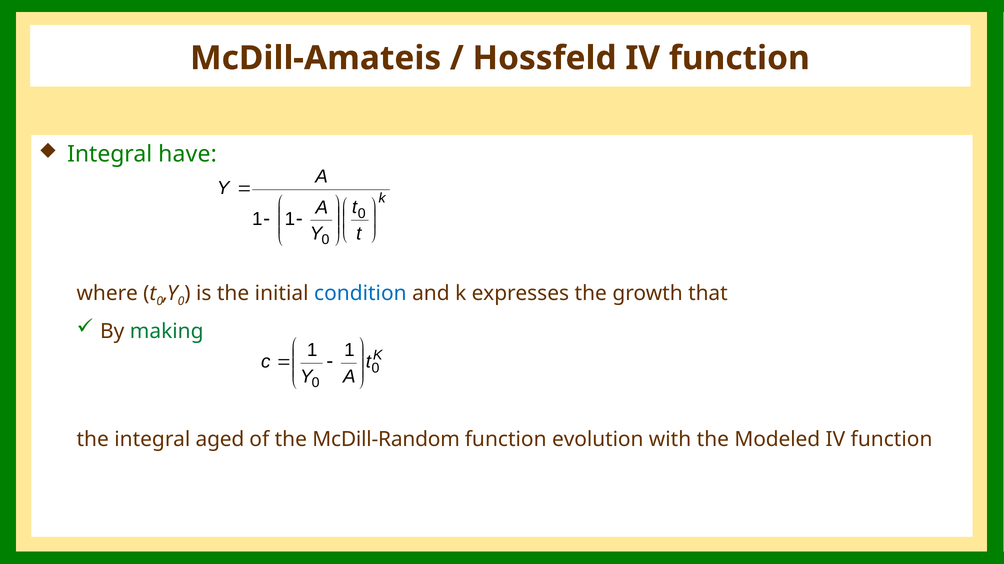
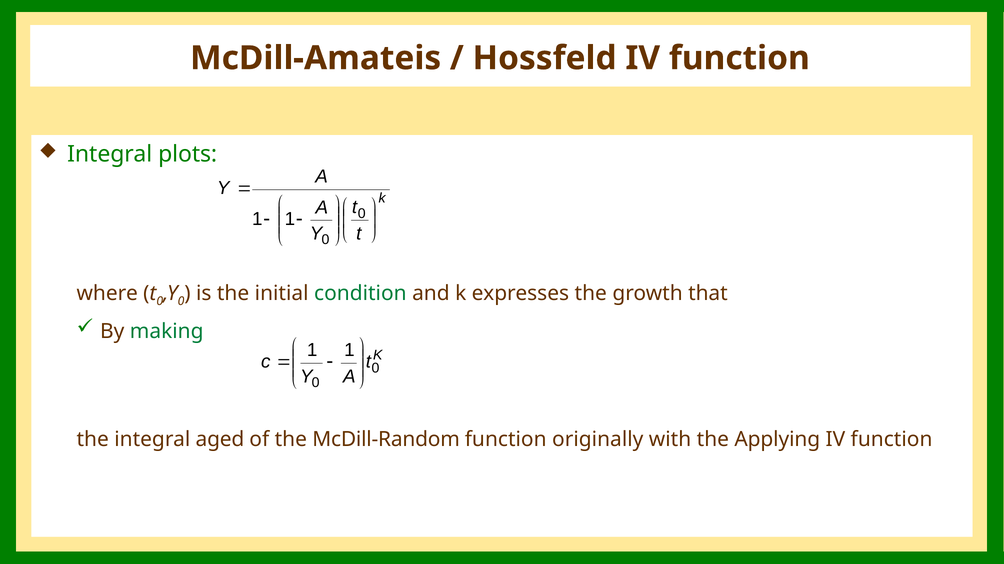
have: have -> plots (188, 154)
condition colour: blue -> green (360, 294)
evolution: evolution -> originally (598, 440)
Modeled: Modeled -> Applying (777, 440)
